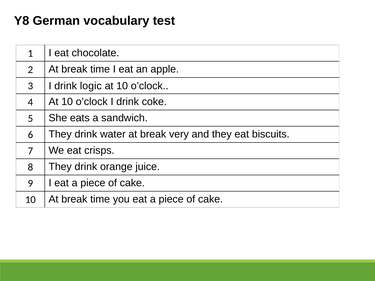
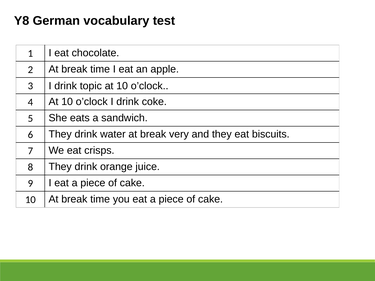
logic: logic -> topic (91, 86)
